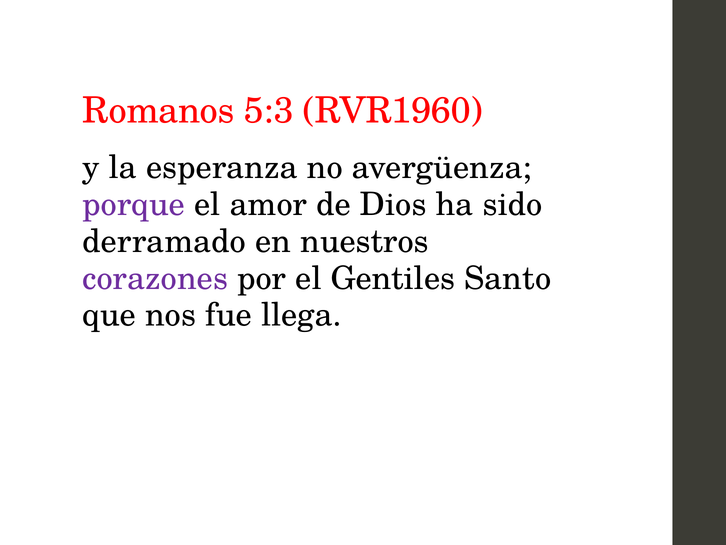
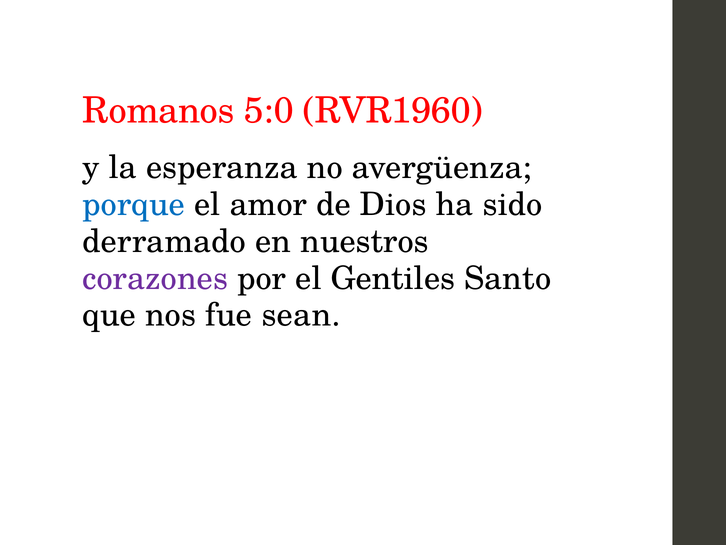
5:3: 5:3 -> 5:0 (269, 111)
porque colour: purple -> blue (134, 204)
llega: llega -> sean (301, 315)
